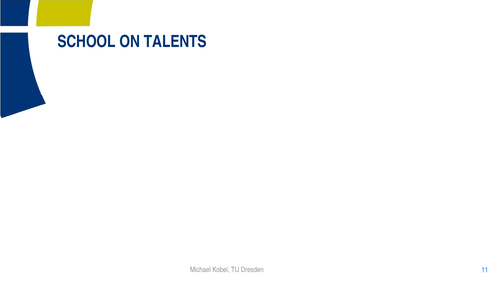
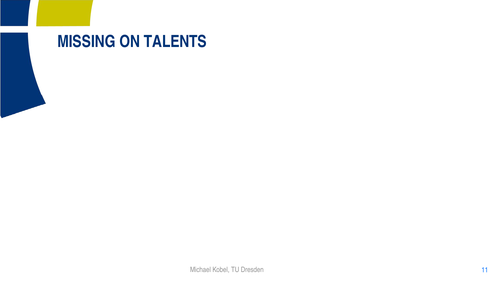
SCHOOL: SCHOOL -> MISSING (86, 42)
